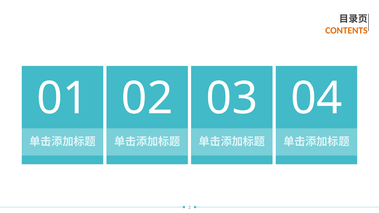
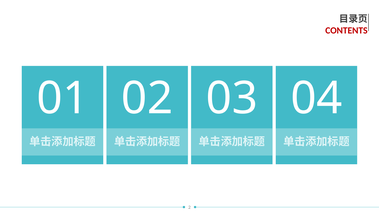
CONTENTS colour: orange -> red (346, 31)
